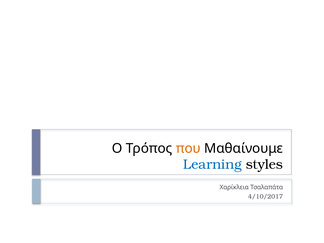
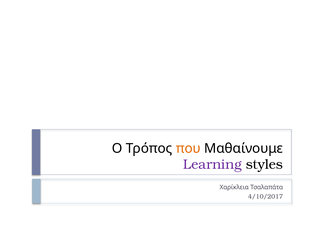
Learning colour: blue -> purple (212, 165)
